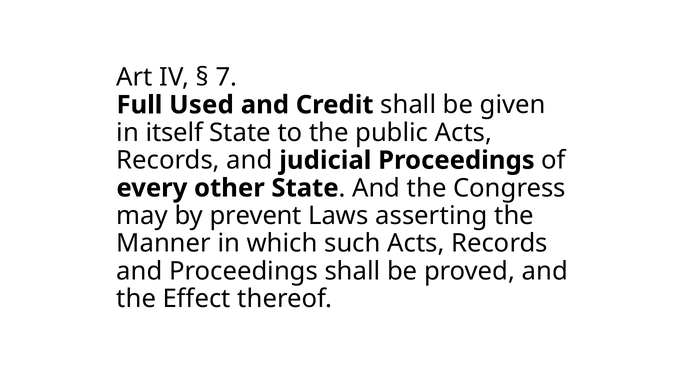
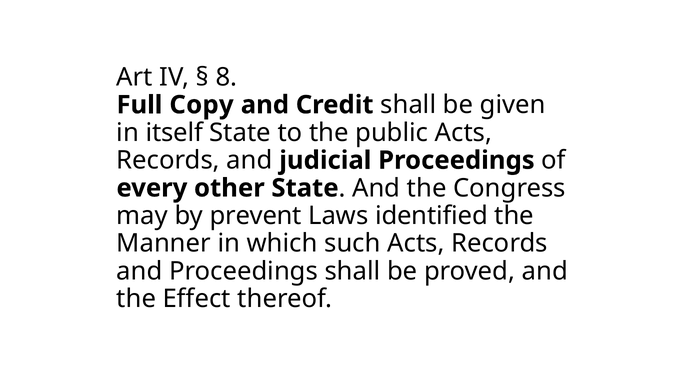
7: 7 -> 8 (226, 77)
Used: Used -> Copy (201, 105)
asserting: asserting -> identified (431, 216)
